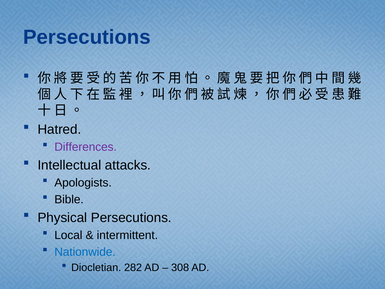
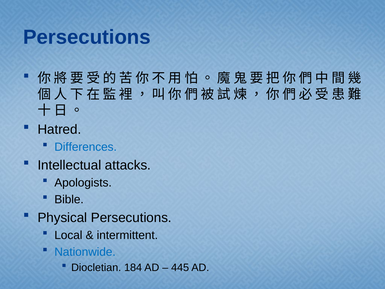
Differences colour: purple -> blue (86, 147)
282: 282 -> 184 (133, 267)
308: 308 -> 445 (180, 267)
